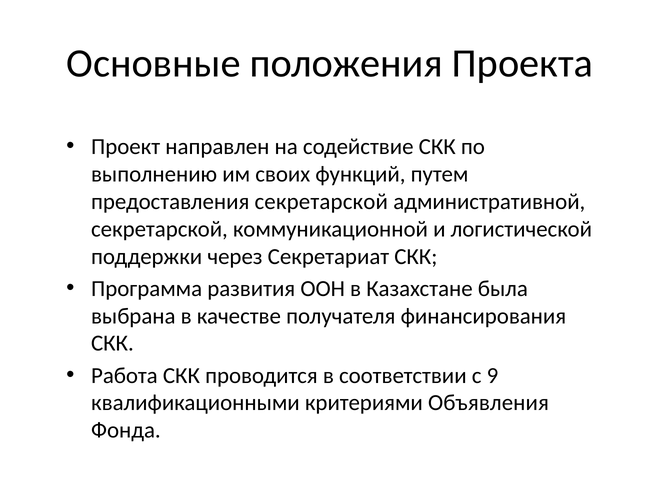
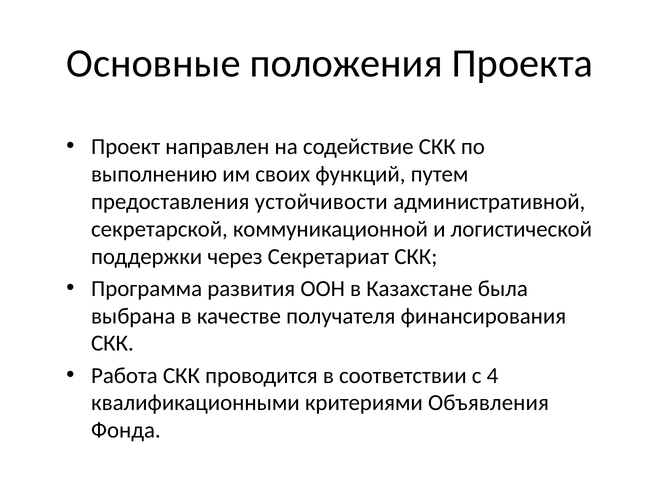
предоставления секретарской: секретарской -> устойчивости (321, 202)
9: 9 -> 4 (492, 375)
